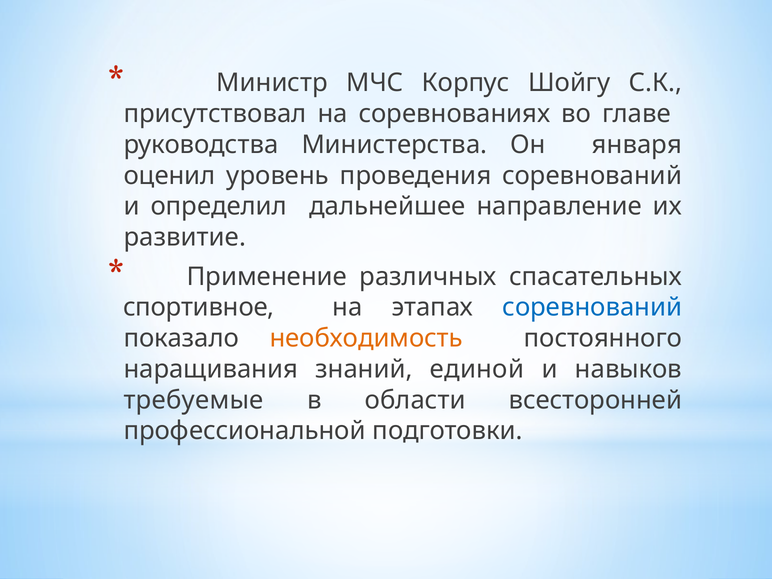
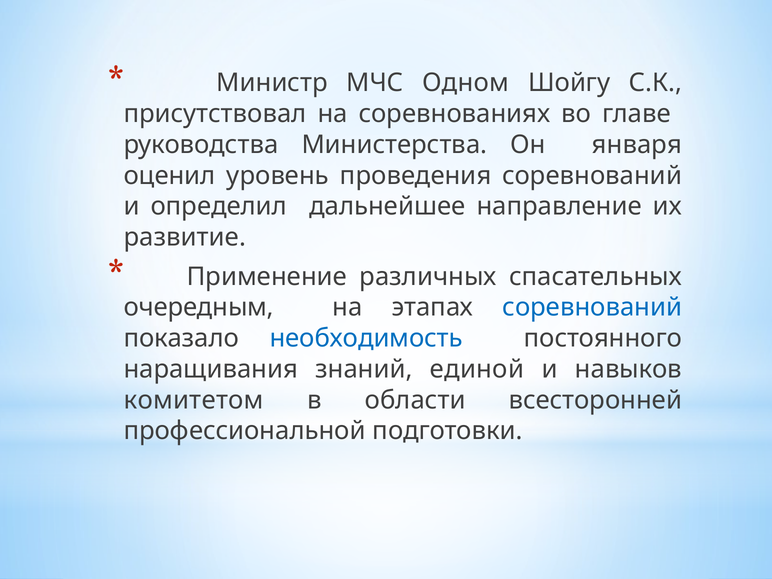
Корпус: Корпус -> Одном (466, 83)
спортивное: спортивное -> очередным (199, 307)
необходимость colour: orange -> blue (366, 338)
требуемые: требуемые -> комитетом (194, 400)
